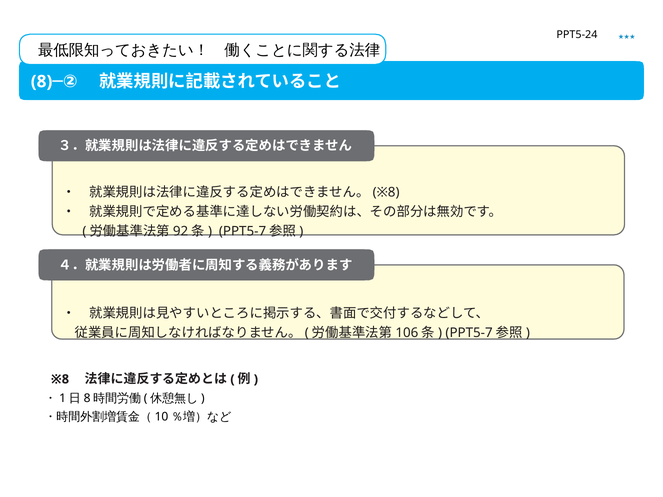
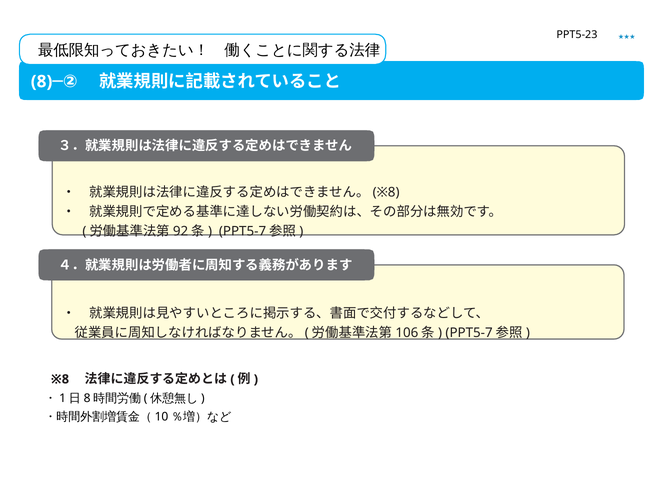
PPT5-24: PPT5-24 -> PPT5-23 (577, 35)
